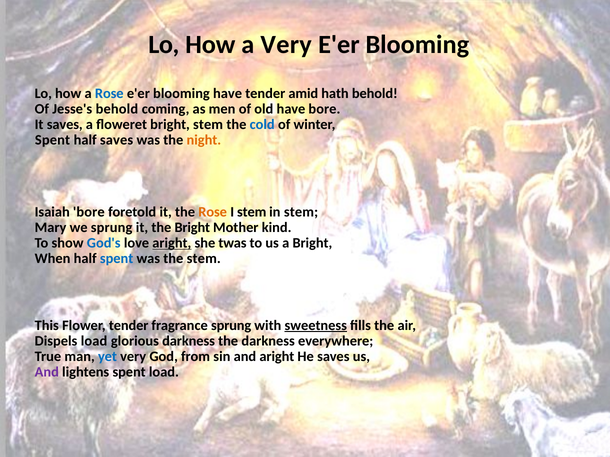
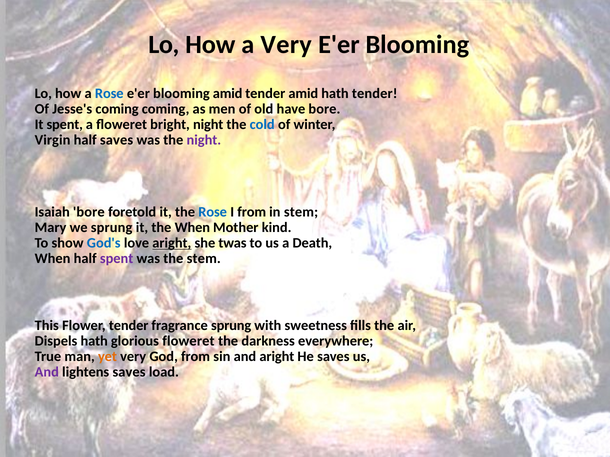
blooming have: have -> amid (228, 94)
hath behold: behold -> tender (375, 94)
Jesse's behold: behold -> coming (117, 109)
It saves: saves -> spent (65, 125)
bright stem: stem -> night (208, 125)
Spent: Spent -> Virgin (53, 140)
night colour: orange -> purple (204, 140)
Rose colour: orange -> blue (213, 212)
I stem: stem -> from (252, 212)
the Bright: Bright -> When (192, 228)
a Bright: Bright -> Death (312, 243)
spent colour: blue -> purple (117, 259)
sweetness underline: present -> none (316, 326)
Dispels load: load -> hath (94, 341)
glorious darkness: darkness -> floweret (188, 341)
yet colour: blue -> orange (107, 357)
lightens spent: spent -> saves (129, 373)
